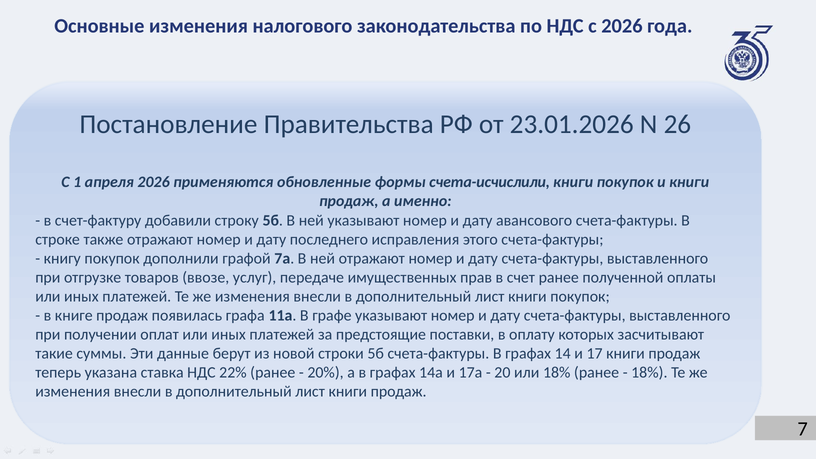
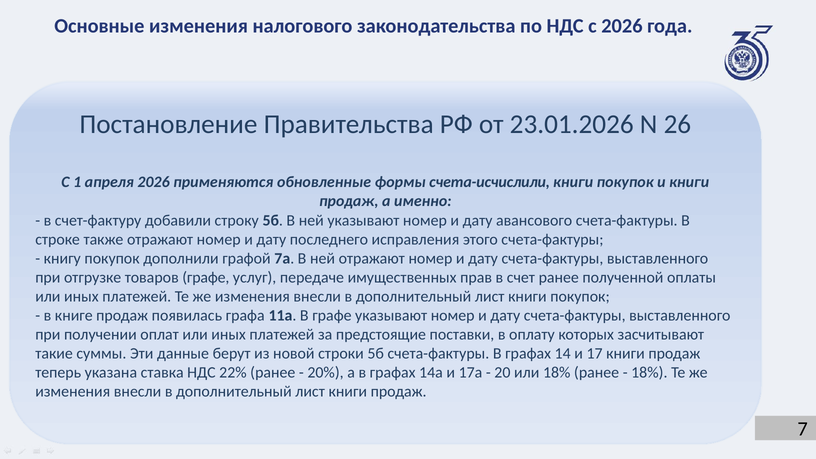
товаров ввозе: ввозе -> графе (206, 277)
